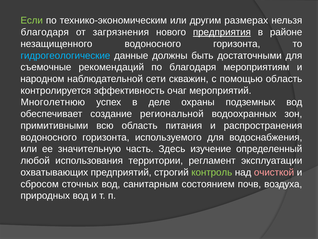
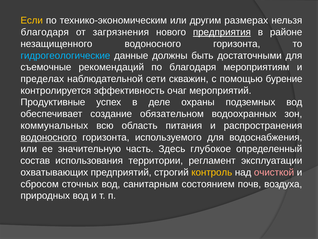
Если colour: light green -> yellow (32, 20)
народном: народном -> пределах (42, 79)
помощью область: область -> бурение (284, 79)
Многолетнюю: Многолетнюю -> Продуктивные (53, 102)
региональной: региональной -> обязательном (172, 114)
примитивными: примитивными -> коммунальных (54, 125)
водоносного underline: none -> present (49, 137)
изучение: изучение -> глубокое (211, 149)
любой: любой -> состав (35, 160)
контроль colour: light green -> yellow (212, 172)
